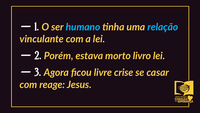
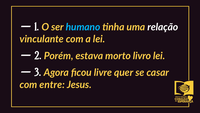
relação colour: light blue -> white (163, 27)
crise: crise -> quer (124, 72)
reage: reage -> entre (52, 84)
